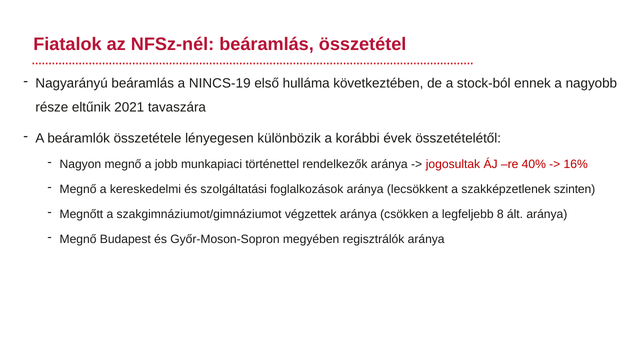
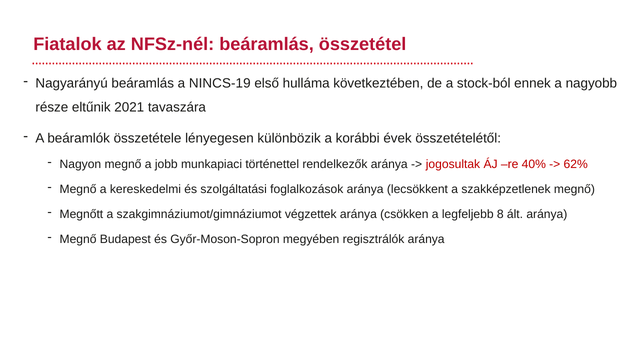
16%: 16% -> 62% (576, 164)
szakképzetlenek szinten: szinten -> megnő (574, 189)
